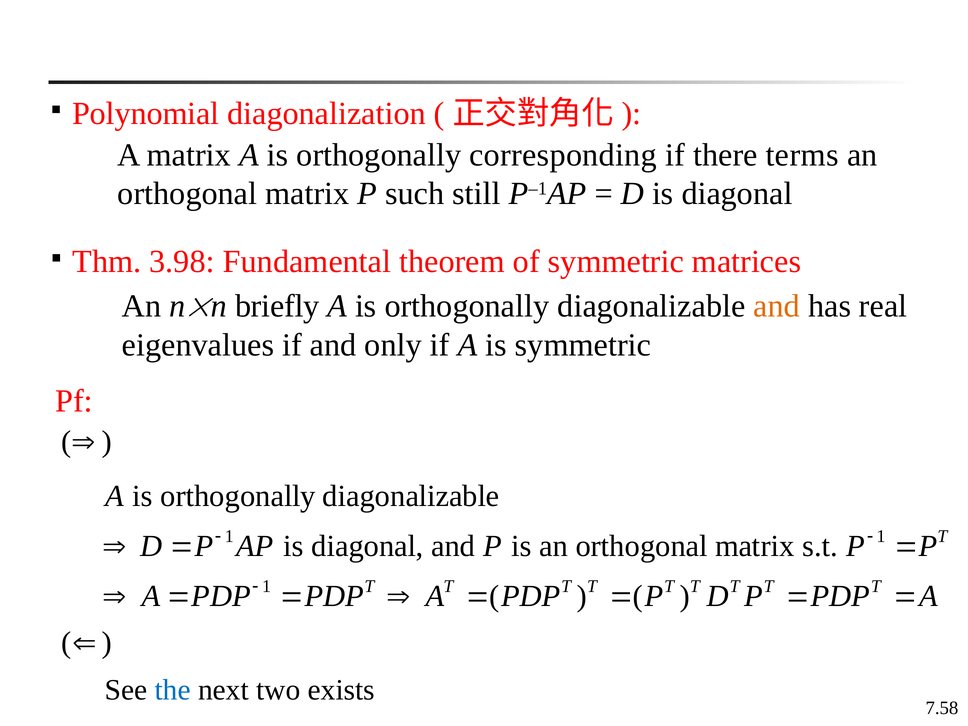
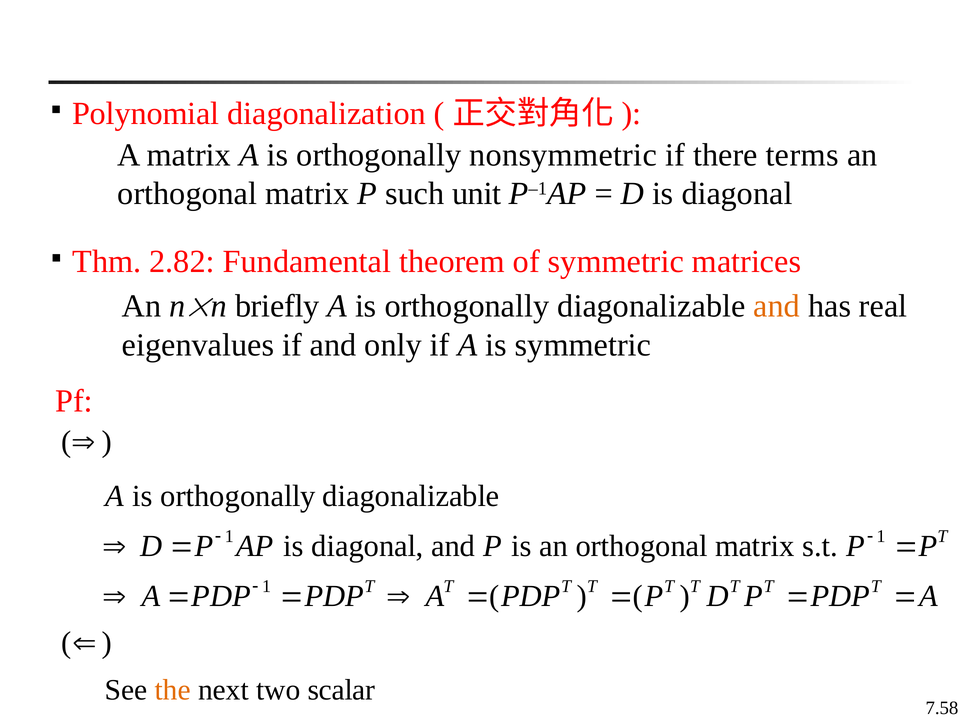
corresponding: corresponding -> nonsymmetric (563, 155)
still: still -> unit (477, 194)
3.98: 3.98 -> 2.82 (182, 262)
the colour: blue -> orange (173, 690)
exists: exists -> scalar (341, 690)
